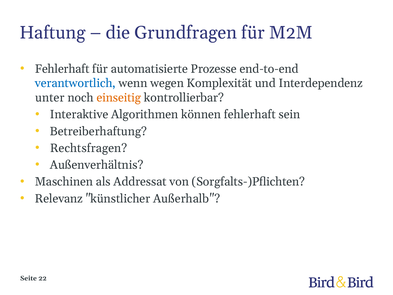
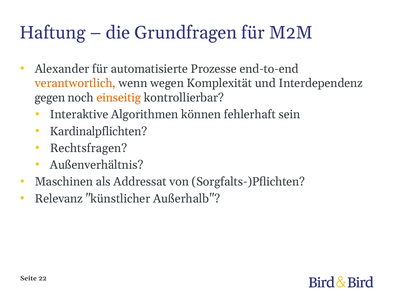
Fehlerhaft: Fehlerhaft -> Alexander (62, 69)
verantwortlich colour: blue -> orange (75, 83)
unter: unter -> gegen (50, 98)
Betreiberhaftung: Betreiberhaftung -> Kardinalpflichten (99, 131)
